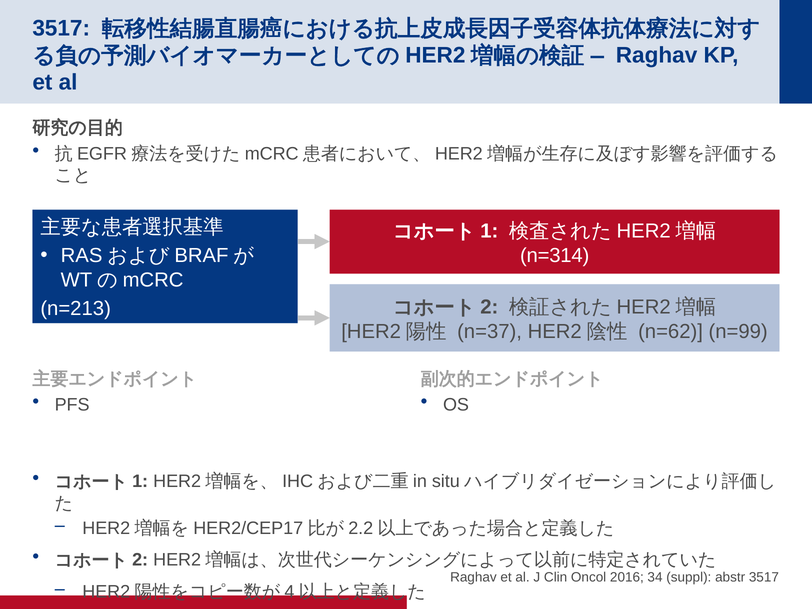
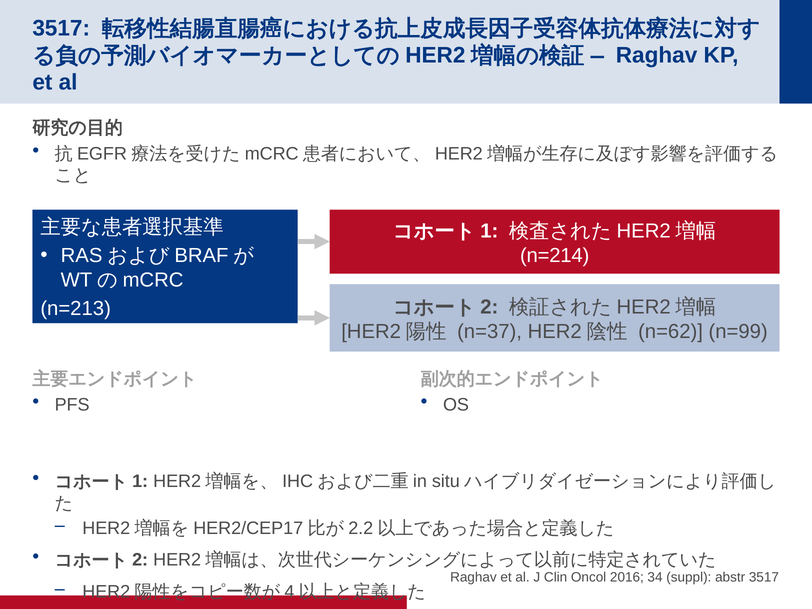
n=314: n=314 -> n=214 (555, 255)
